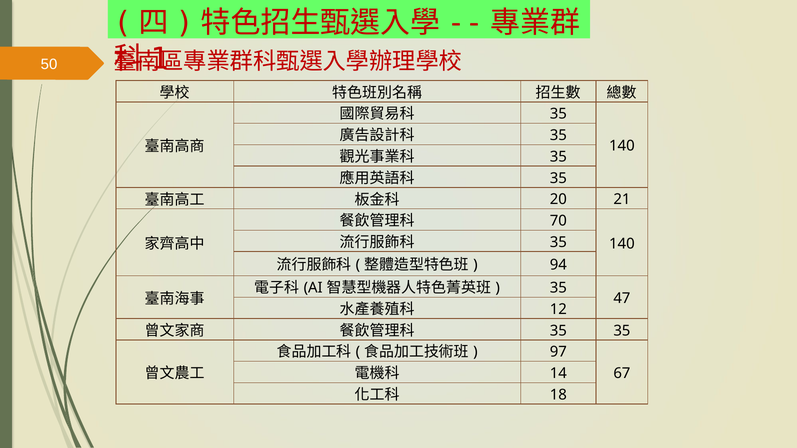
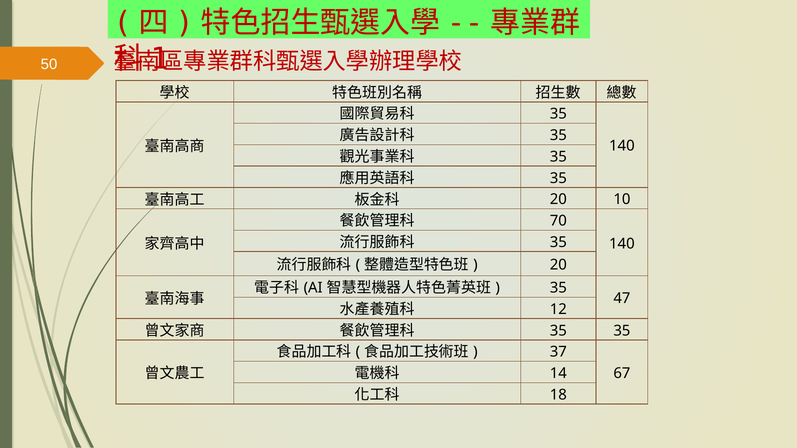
21: 21 -> 10 (622, 200)
94: 94 -> 20 (558, 265)
97: 97 -> 37 (558, 352)
